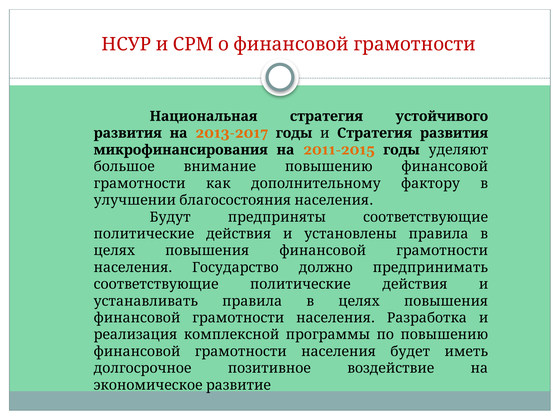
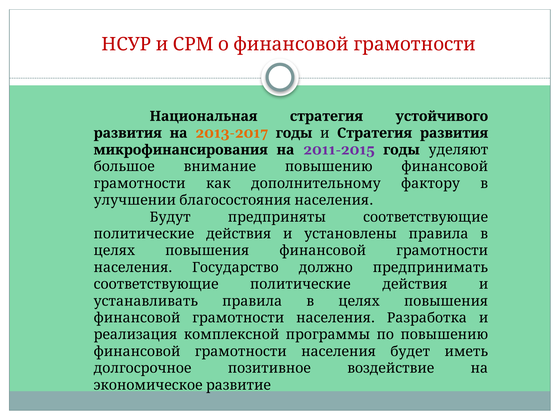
2011-2015 colour: orange -> purple (339, 150)
